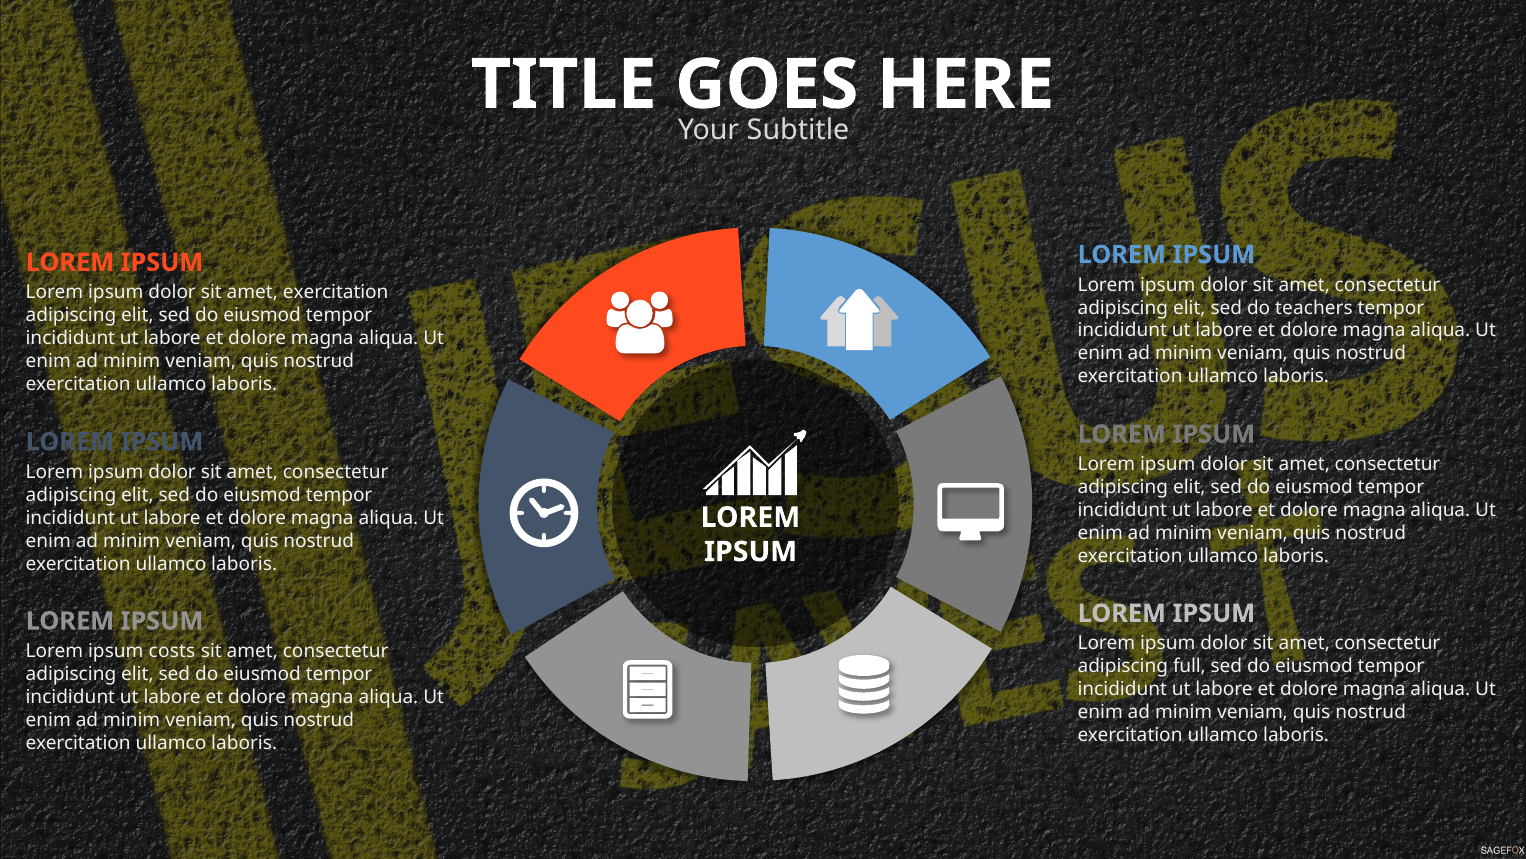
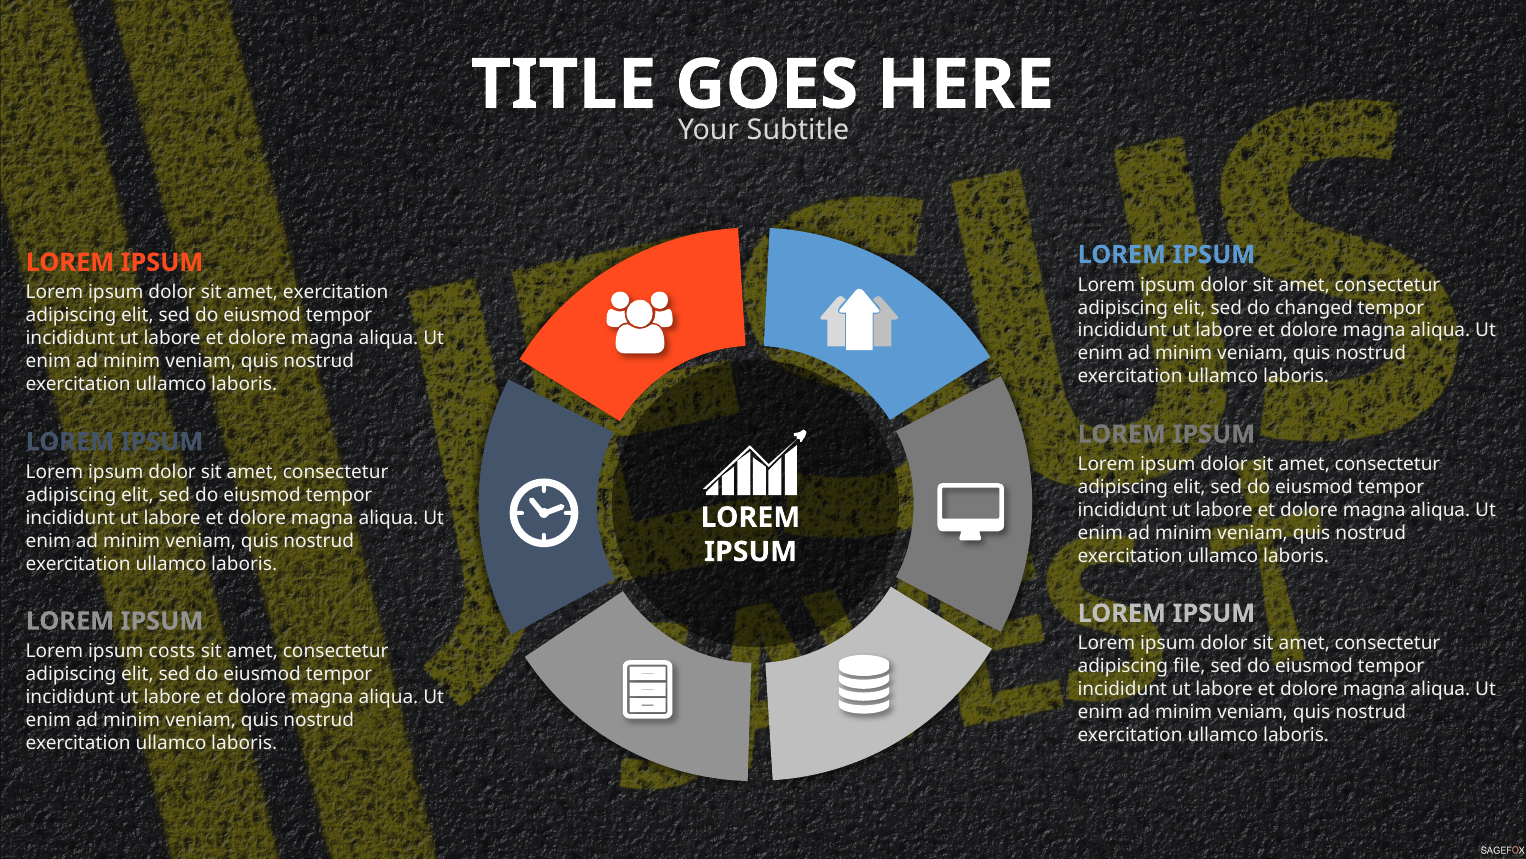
teachers: teachers -> changed (1314, 307)
full: full -> file (1189, 666)
